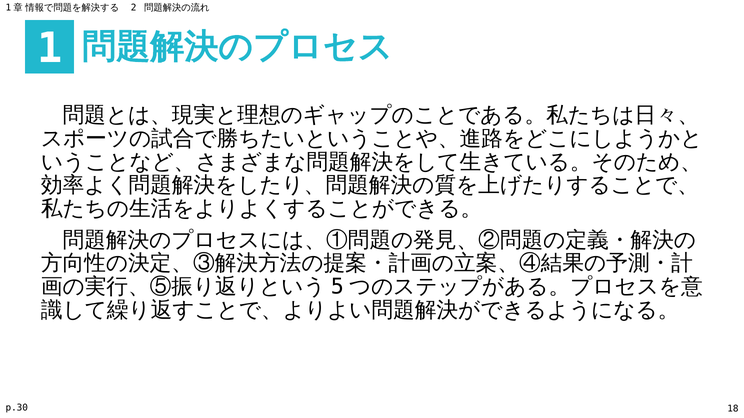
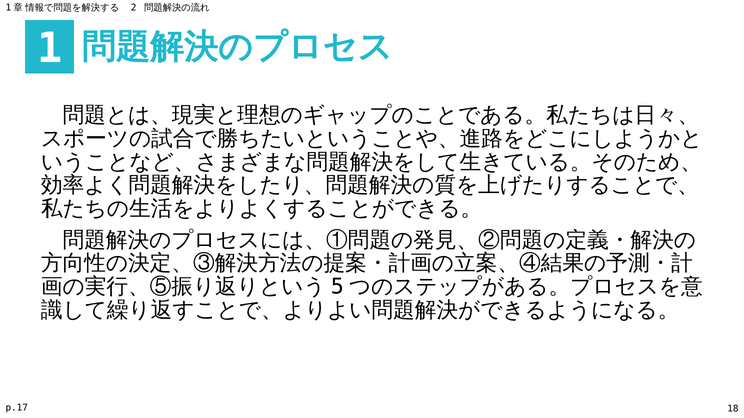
p.30: p.30 -> p.17 (17, 408)
